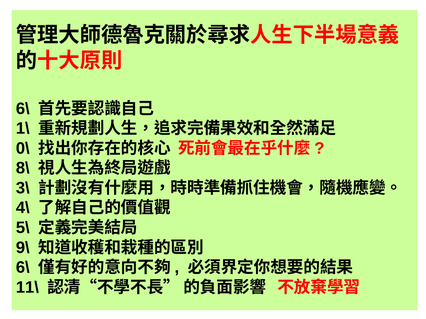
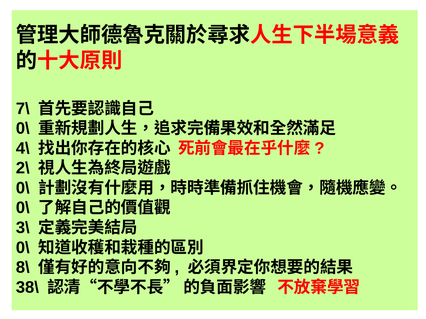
6\: 6\ -> 7\ (23, 109)
1\: 1\ -> 0\ (23, 129)
0\: 0\ -> 4\ (23, 148)
8\: 8\ -> 2\ (23, 168)
3\: 3\ -> 0\ (23, 188)
4\: 4\ -> 0\ (23, 208)
5\: 5\ -> 3\ (23, 228)
9\: 9\ -> 0\ (23, 248)
6\: 6\ -> 8\ (23, 268)
11\: 11\ -> 38\ (27, 288)
